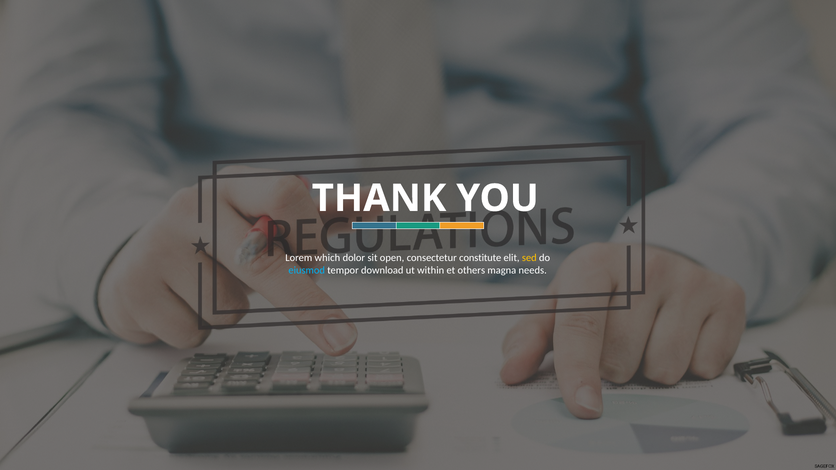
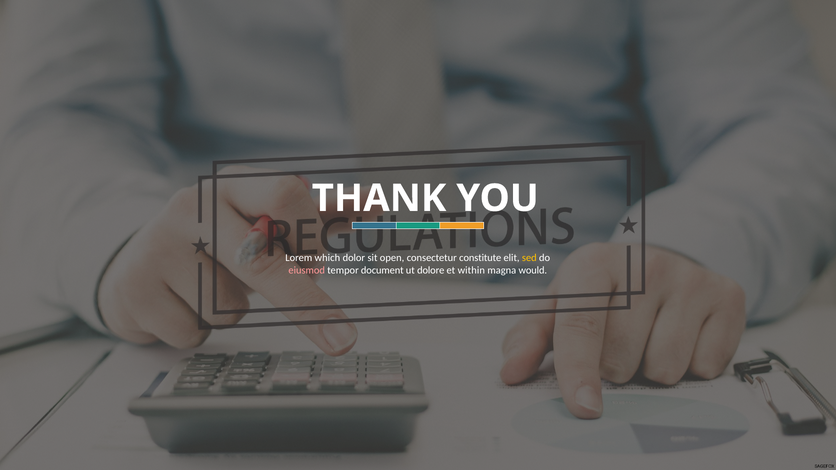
eiusmod colour: light blue -> pink (307, 271)
download: download -> document (382, 271)
within: within -> dolore (431, 271)
others: others -> within (471, 271)
needs: needs -> would (533, 271)
